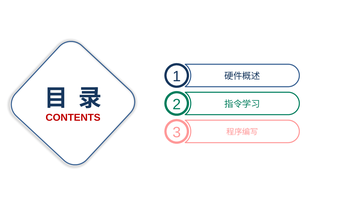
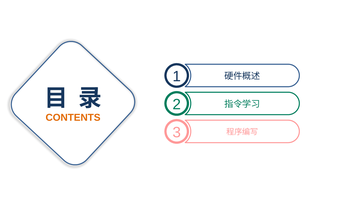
CONTENTS colour: red -> orange (73, 118)
